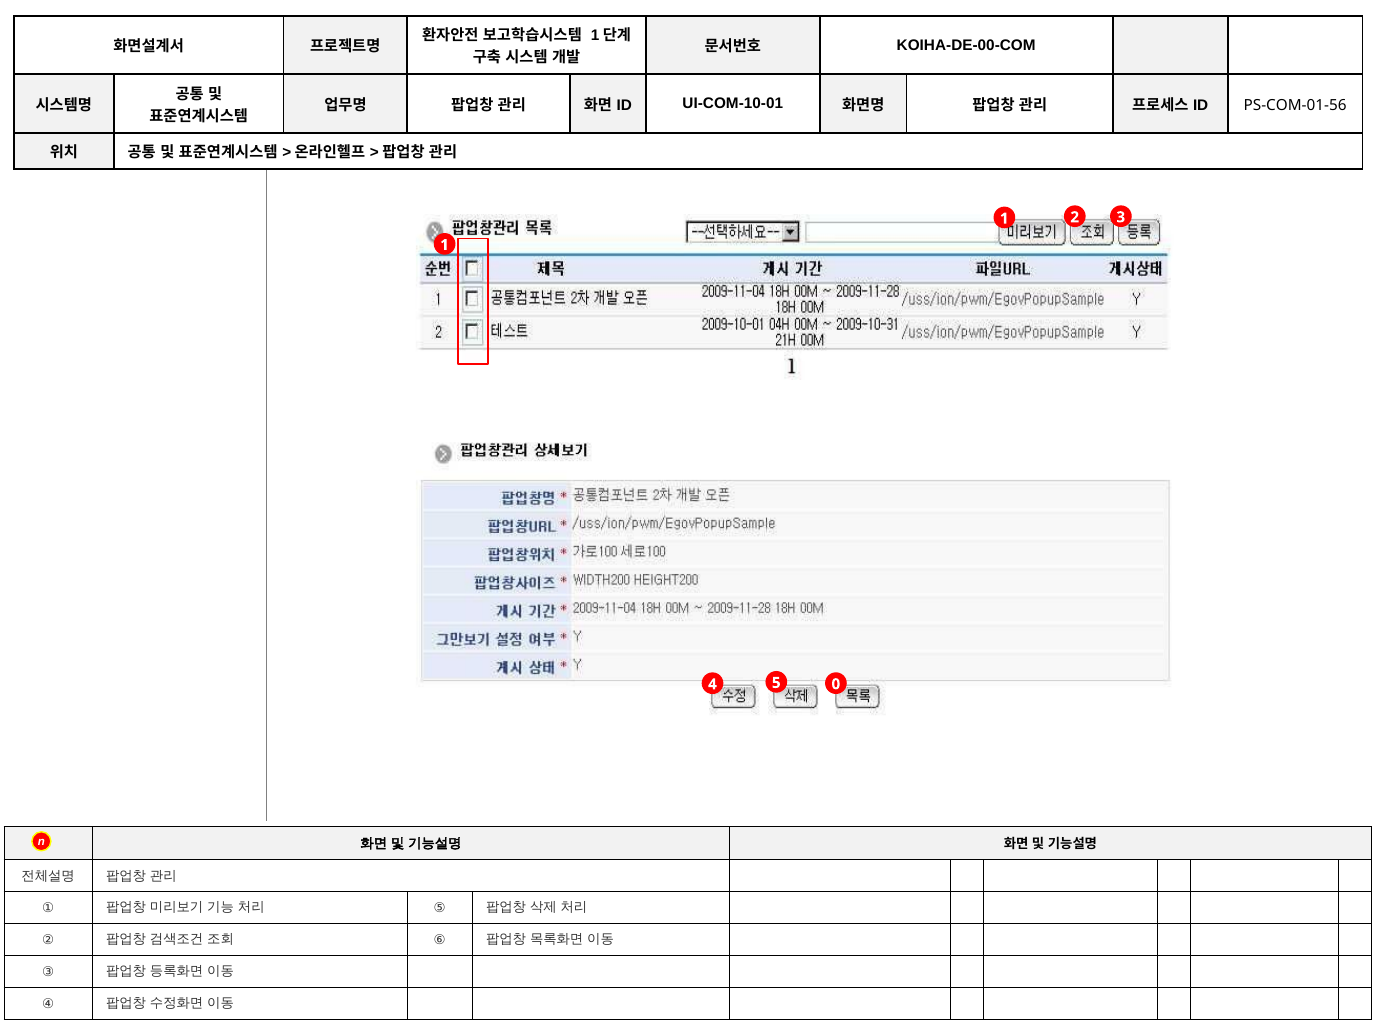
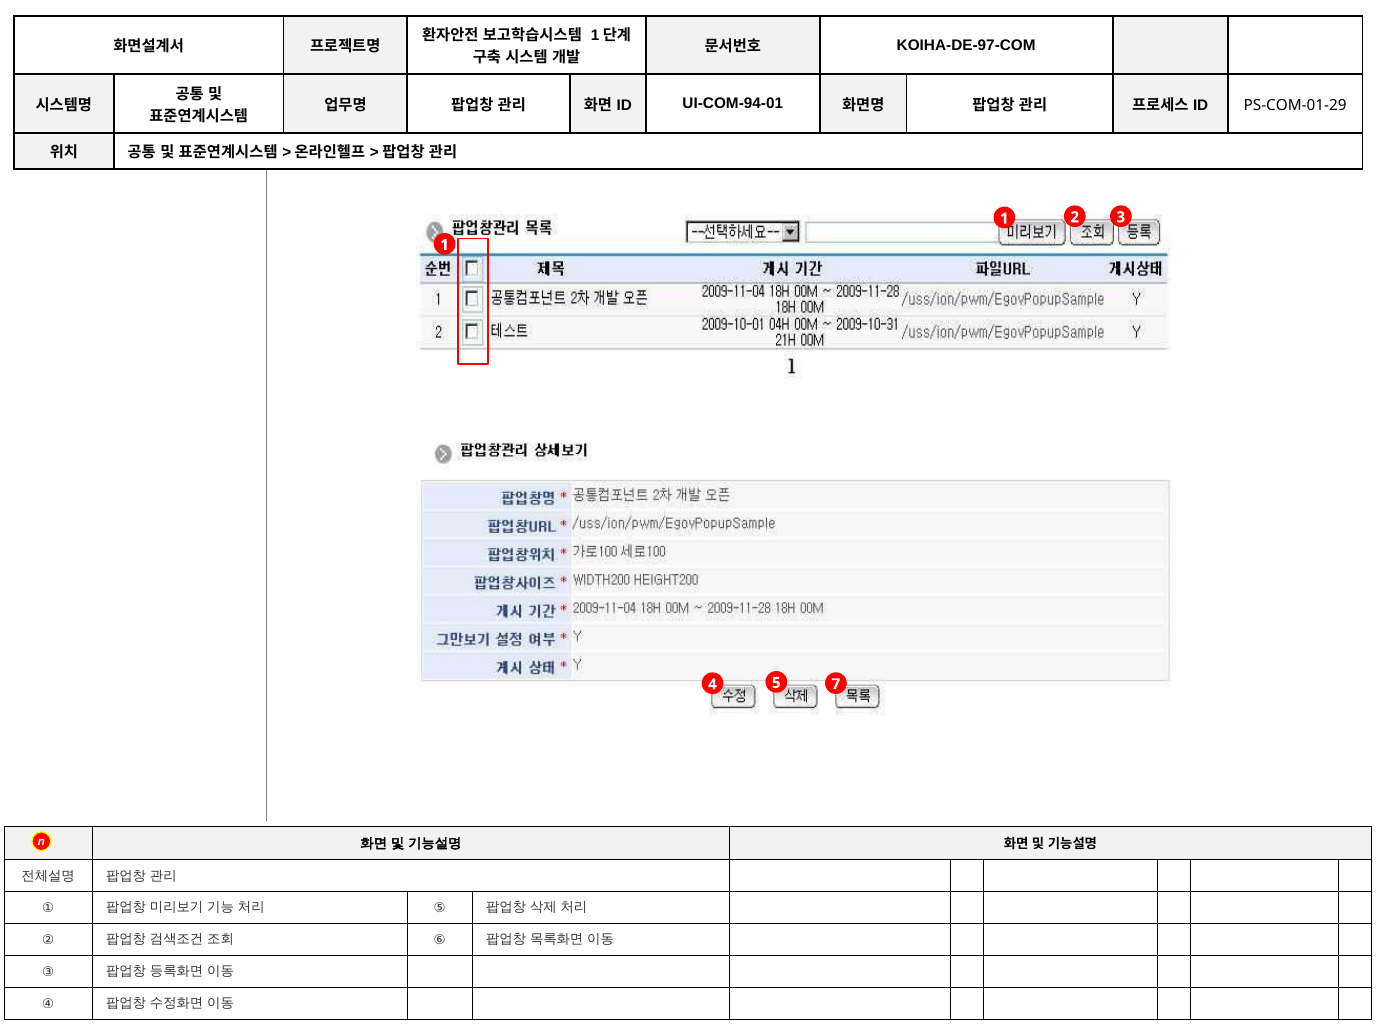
KOIHA-DE-00-COM: KOIHA-DE-00-COM -> KOIHA-DE-97-COM (966, 45)
UI-COM-10-01: UI-COM-10-01 -> UI-COM-94-01 (733, 104)
PS-COM-01-56: PS-COM-01-56 -> PS-COM-01-29 (1295, 105)
0: 0 -> 7 (836, 684)
